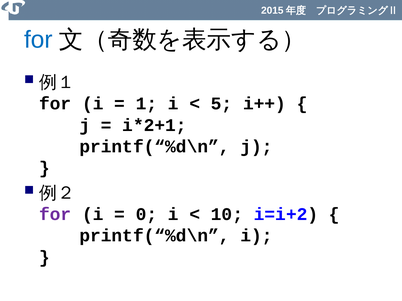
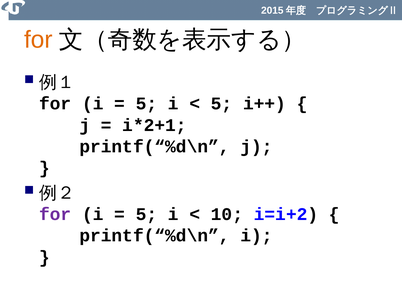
for colour: blue -> orange (38, 40)
1: 1 -> 5 (147, 104)
0: 0 -> 5 (147, 215)
